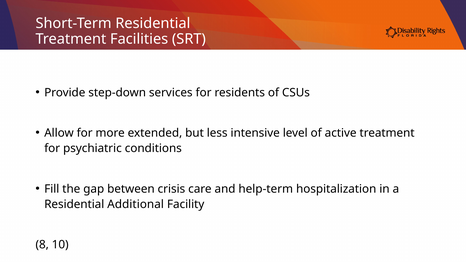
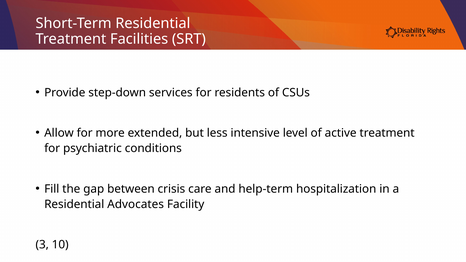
Additional: Additional -> Advocates (136, 204)
8: 8 -> 3 (42, 245)
